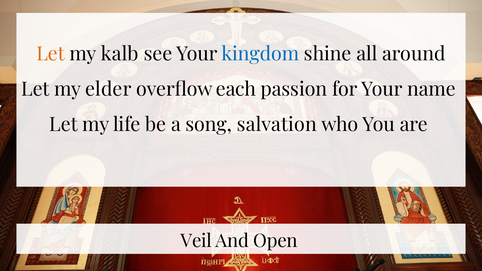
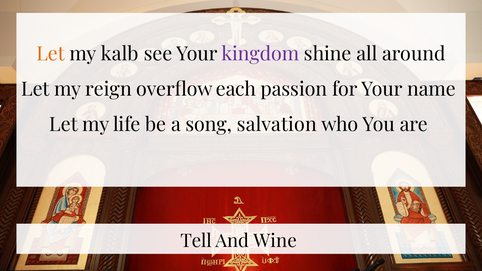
kingdom colour: blue -> purple (260, 54)
elder: elder -> reign (108, 89)
Veil: Veil -> Tell (196, 241)
Open: Open -> Wine (275, 241)
